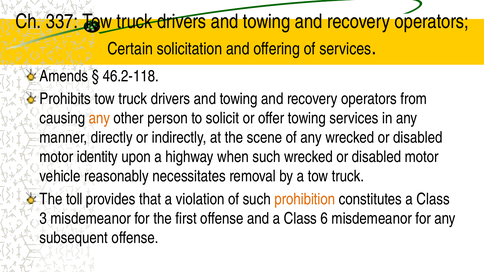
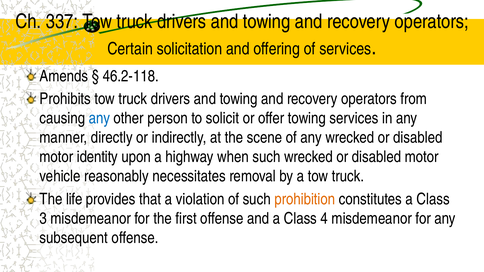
any colour: orange -> blue (99, 118)
toll: toll -> life (74, 199)
6: 6 -> 4 (324, 219)
